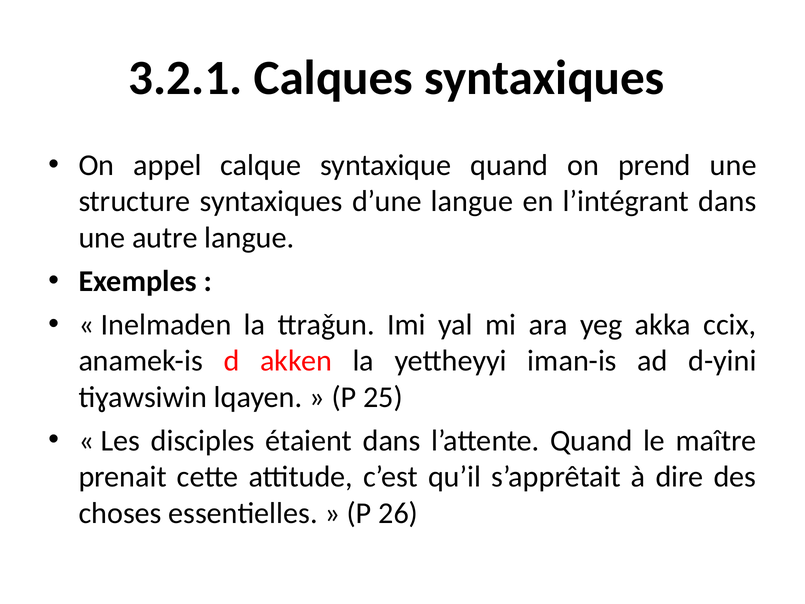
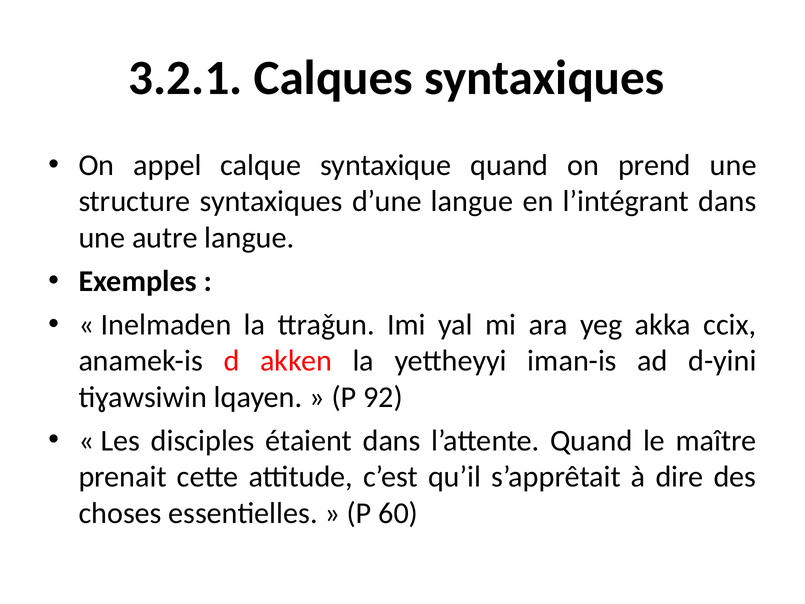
25: 25 -> 92 (383, 397)
26: 26 -> 60 (398, 513)
